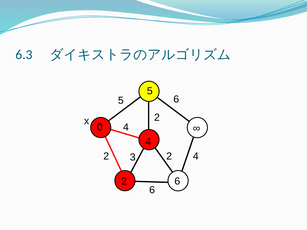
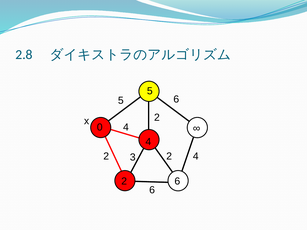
6.3: 6.3 -> 2.8 (24, 55)
